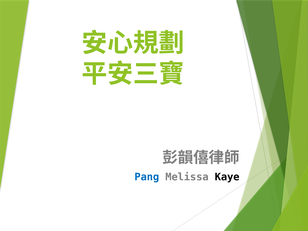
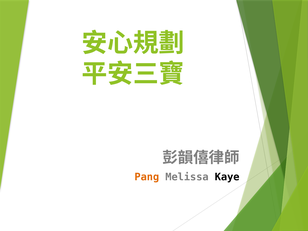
Pang colour: blue -> orange (147, 177)
